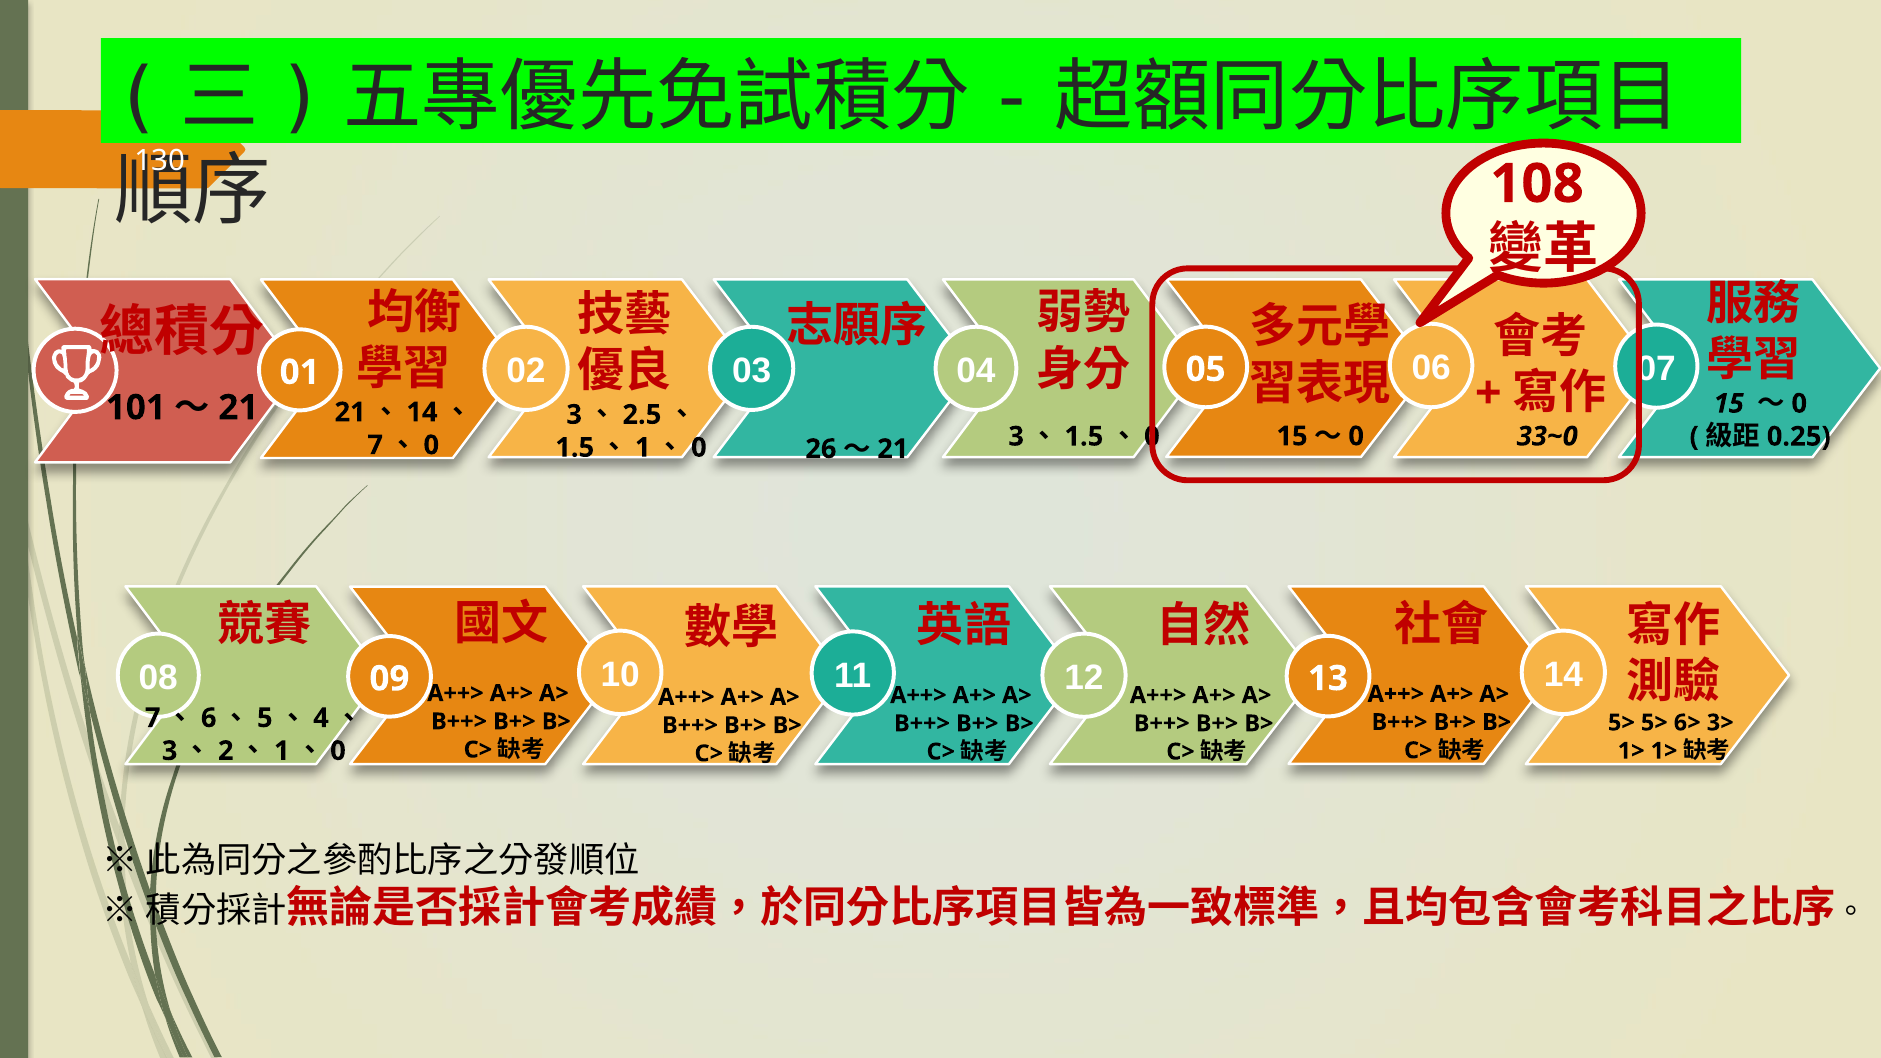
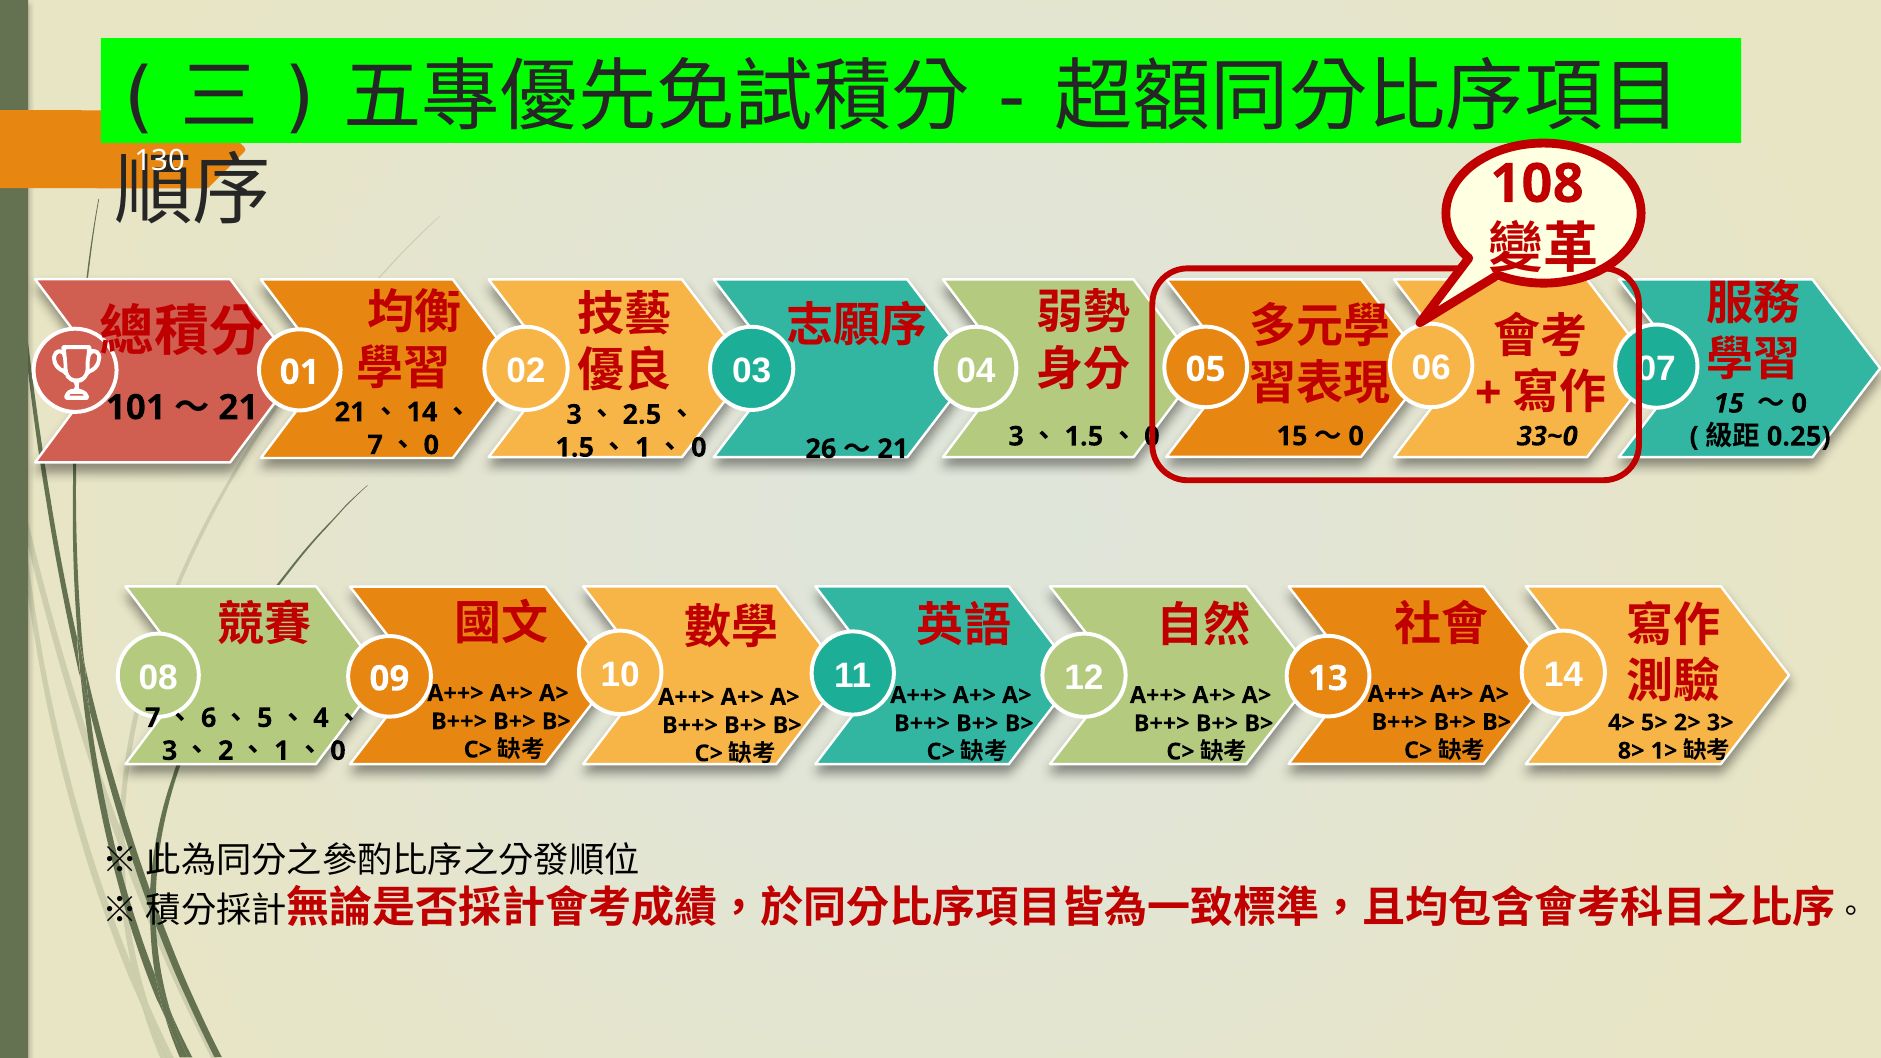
5>: 5> -> 4> (1621, 723)
6>: 6> -> 2> (1687, 723)
1>: 1> -> 8> (1631, 751)
